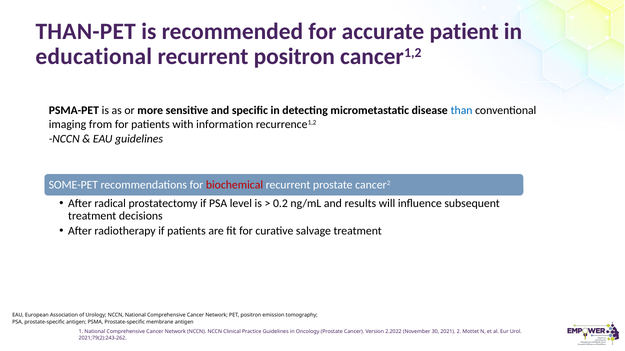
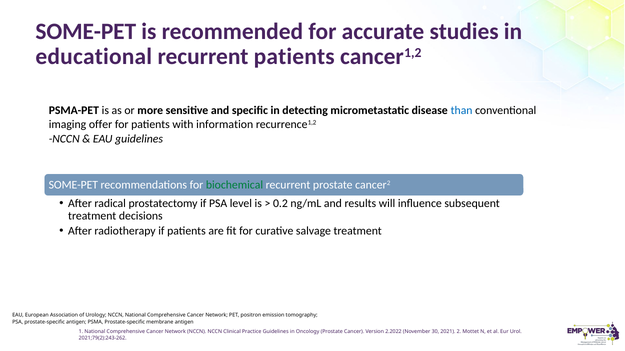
THAN-PET: THAN-PET -> SOME-PET (86, 31)
patient: patient -> studies (464, 31)
recurrent positron: positron -> patients (294, 57)
from: from -> offer (101, 125)
biochemical colour: red -> green (234, 185)
